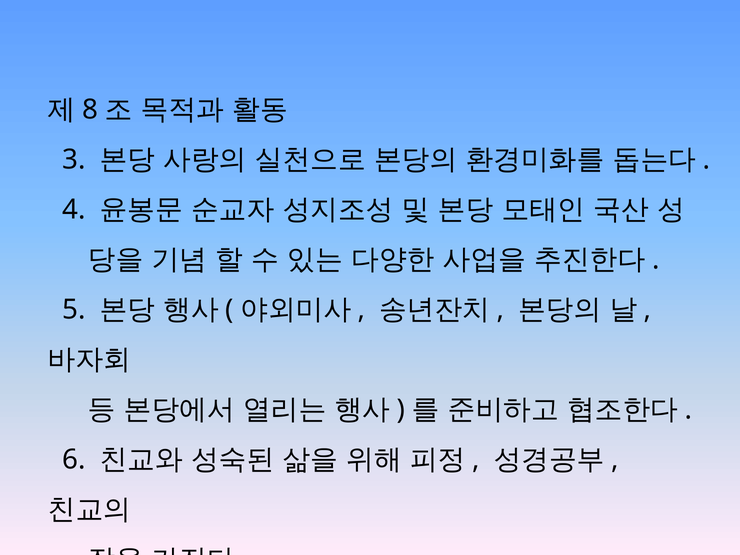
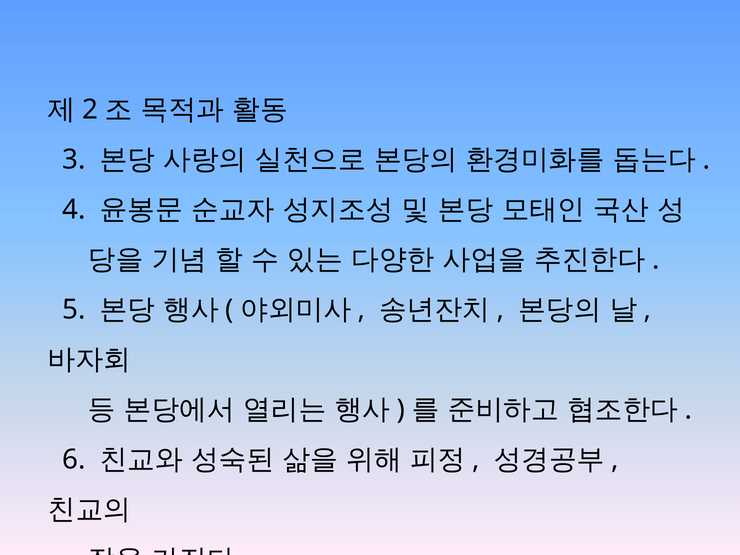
8: 8 -> 2 (90, 110)
